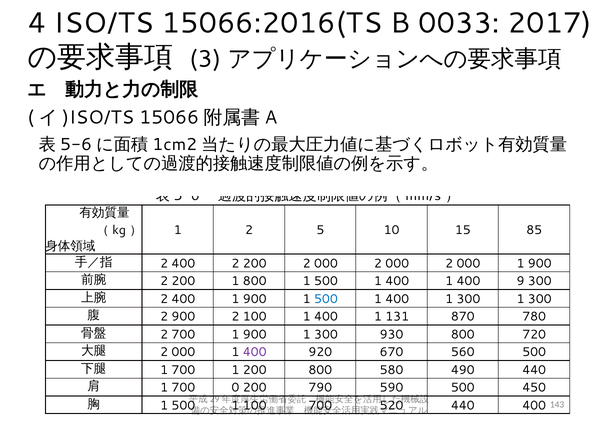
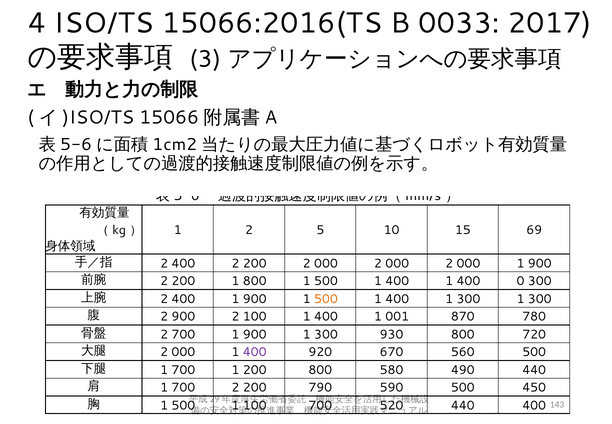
85: 85 -> 69 (534, 230)
9: 9 -> 0 (521, 281)
500 colour: blue -> orange (326, 299)
131: 131 -> 001 (397, 317)
700 0: 0 -> 2 (235, 387)
